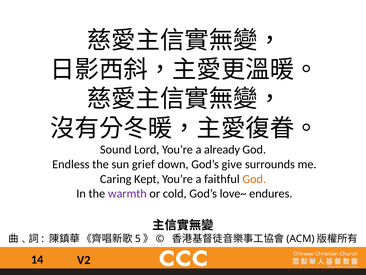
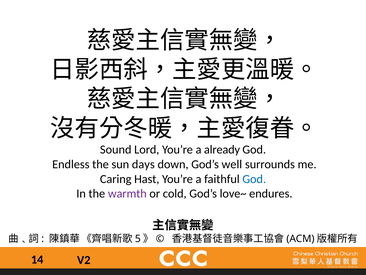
grief: grief -> days (143, 164)
give: give -> well (232, 164)
Kept: Kept -> Hast (147, 179)
God colour: orange -> blue (254, 179)
